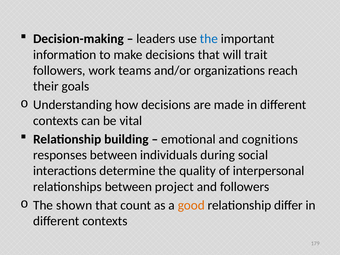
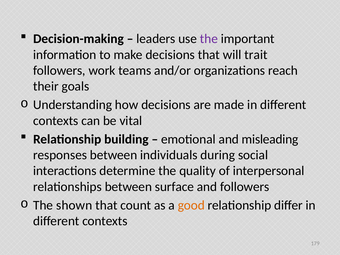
the colour: blue -> purple (209, 39)
cognitions: cognitions -> misleading (270, 139)
project: project -> surface (174, 187)
